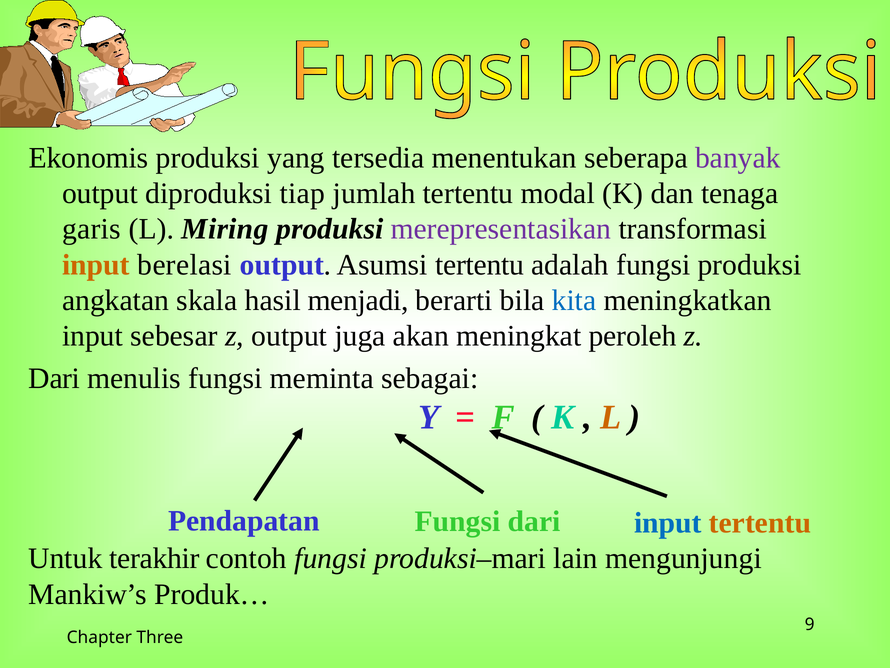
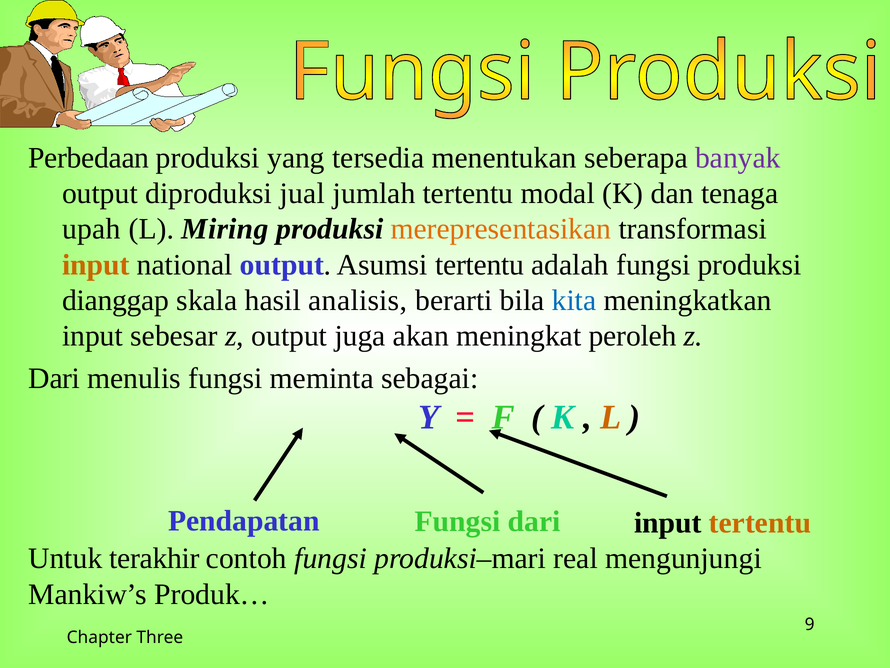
Ekonomis: Ekonomis -> Perbedaan (89, 158)
tiap: tiap -> jual (302, 193)
garis: garis -> upah (91, 229)
merepresentasikan colour: purple -> orange (501, 229)
berelasi: berelasi -> national (185, 265)
angkatan: angkatan -> dianggap (116, 300)
menjadi: menjadi -> analisis (358, 300)
input colour: blue -> black (668, 522)
lain: lain -> real (576, 558)
